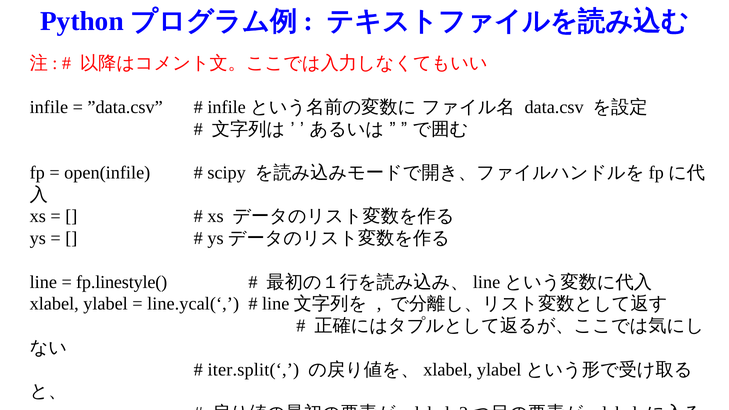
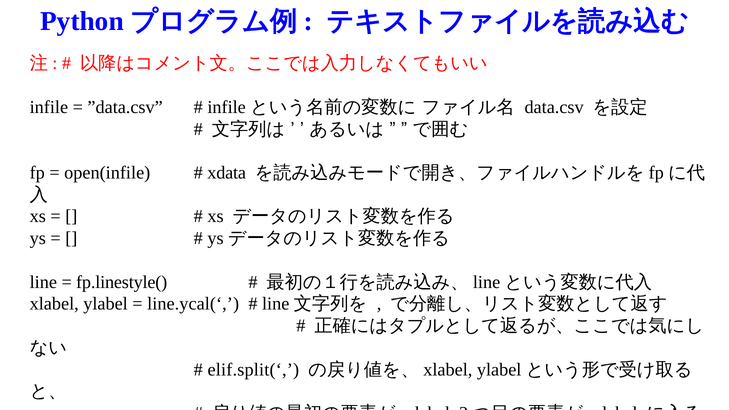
scipy: scipy -> xdata (227, 173)
iter.split(‘: iter.split(‘ -> elif.split(‘ (253, 370)
